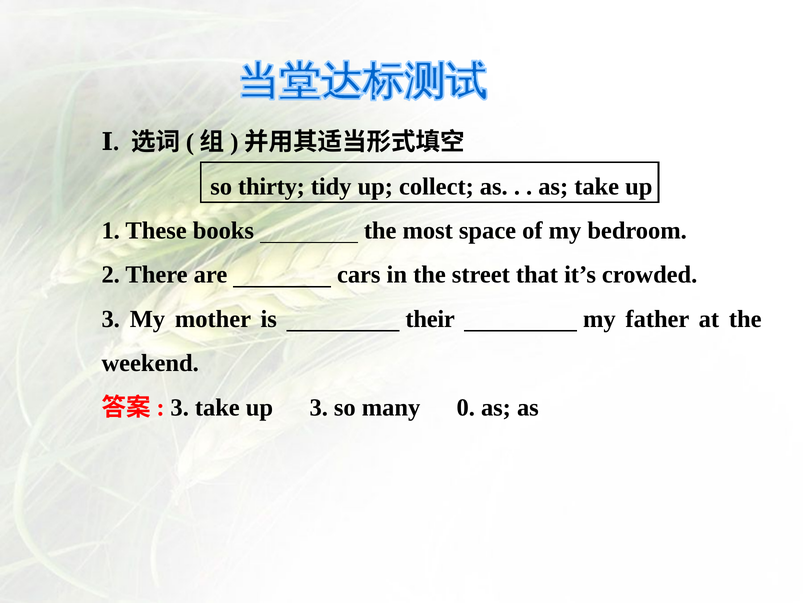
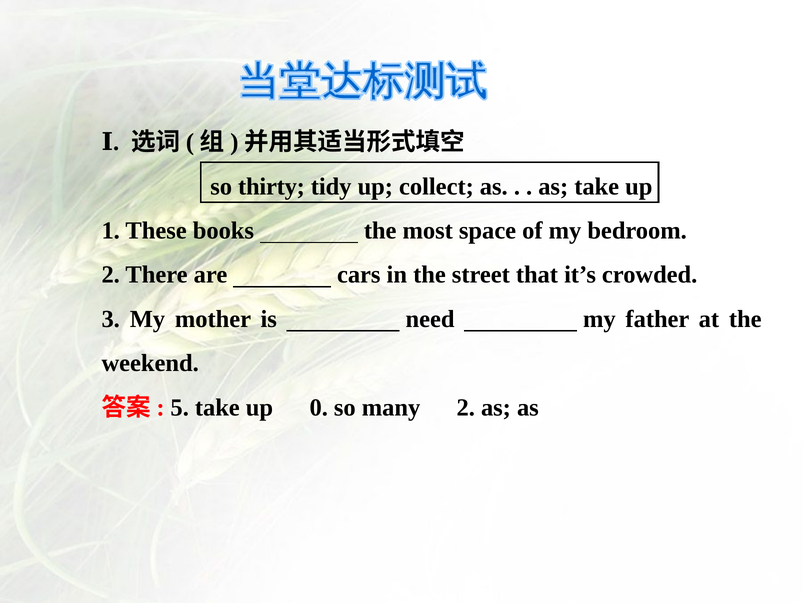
their: their -> need (430, 319)
3: 3 -> 5 (180, 407)
up 3: 3 -> 0 (319, 407)
many 0: 0 -> 2 (466, 407)
